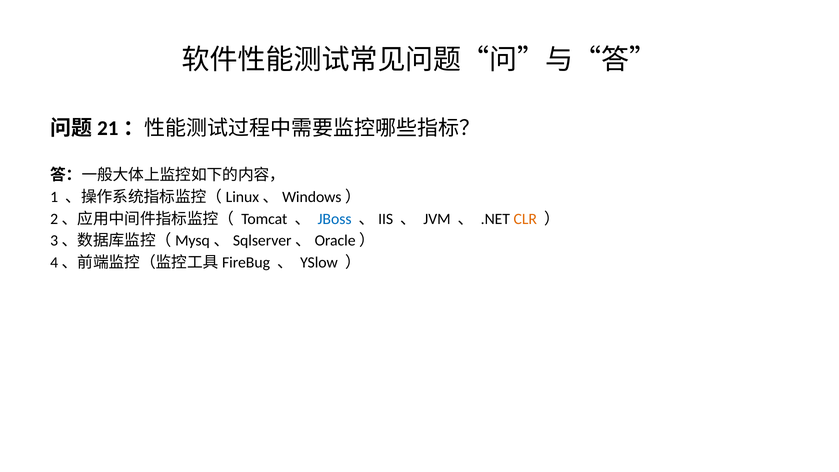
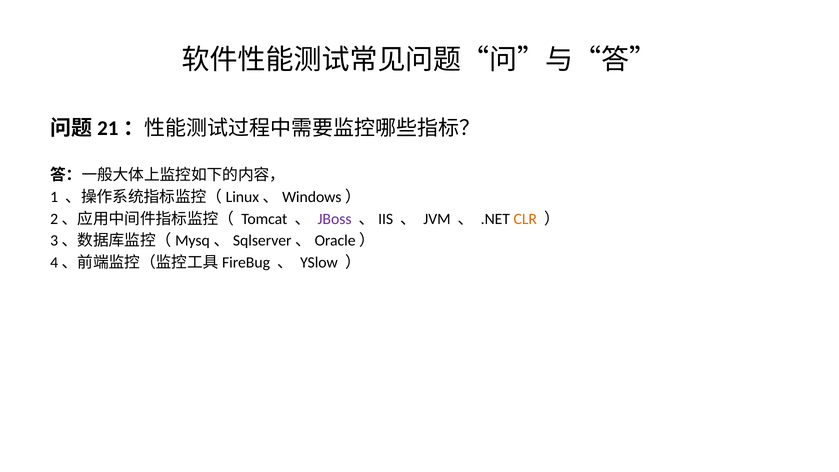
JBoss colour: blue -> purple (335, 219)
